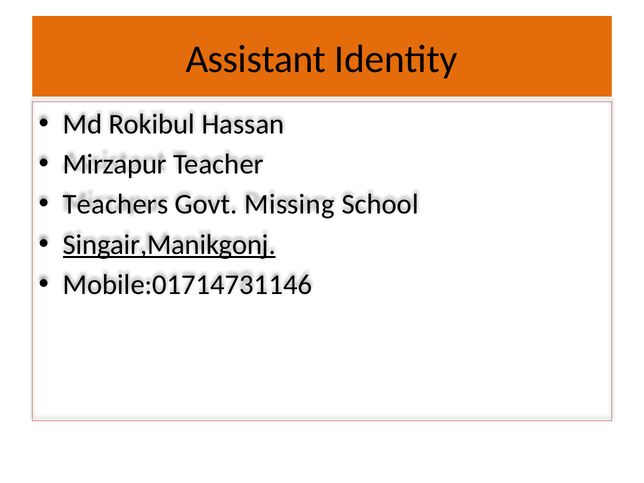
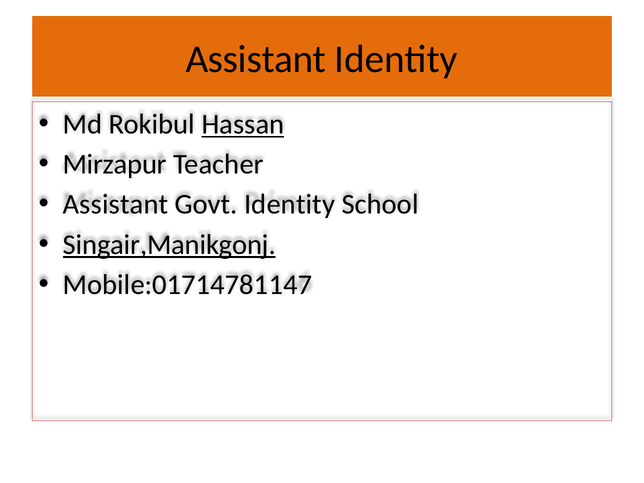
Hassan underline: none -> present (243, 124)
Teachers: Teachers -> Assistant (116, 205)
Govt Missing: Missing -> Identity (290, 205)
Mobile:01714731146: Mobile:01714731146 -> Mobile:01714781147 (187, 285)
